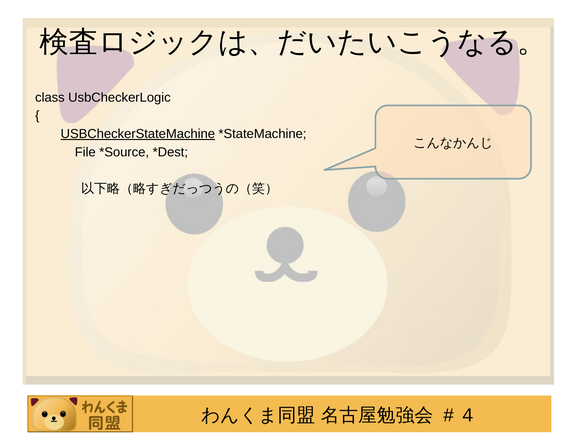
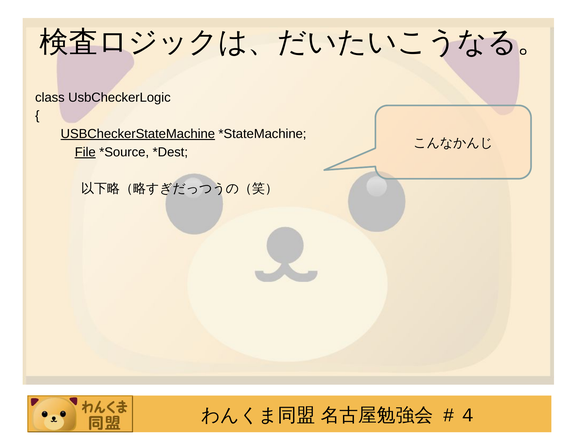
File underline: none -> present (85, 152)
